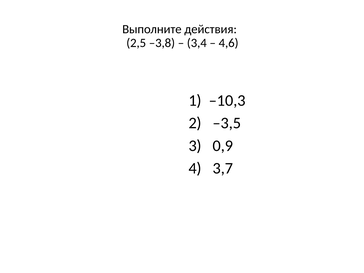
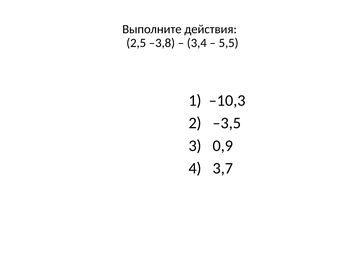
4,6: 4,6 -> 5,5 (229, 43)
